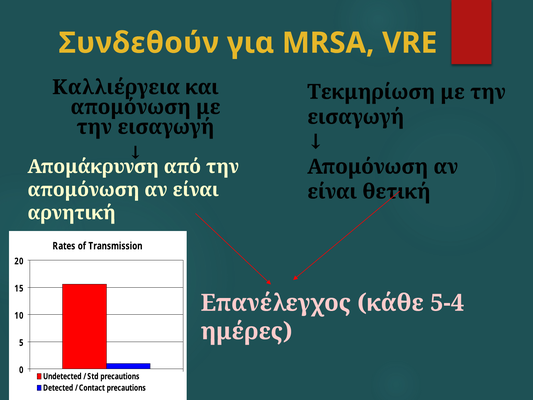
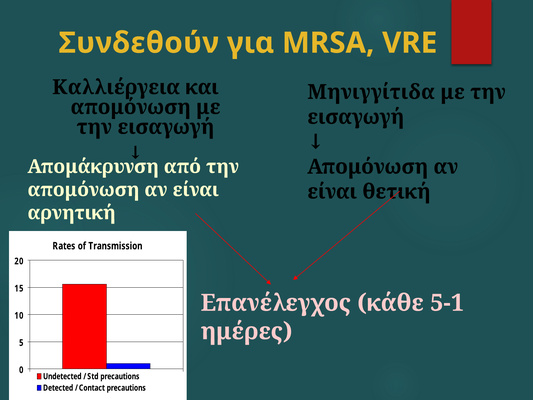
Τεκμηρίωση: Τεκμηρίωση -> Μηνιγγίτιδα (371, 92)
5-4: 5-4 -> 5-1 (447, 303)
